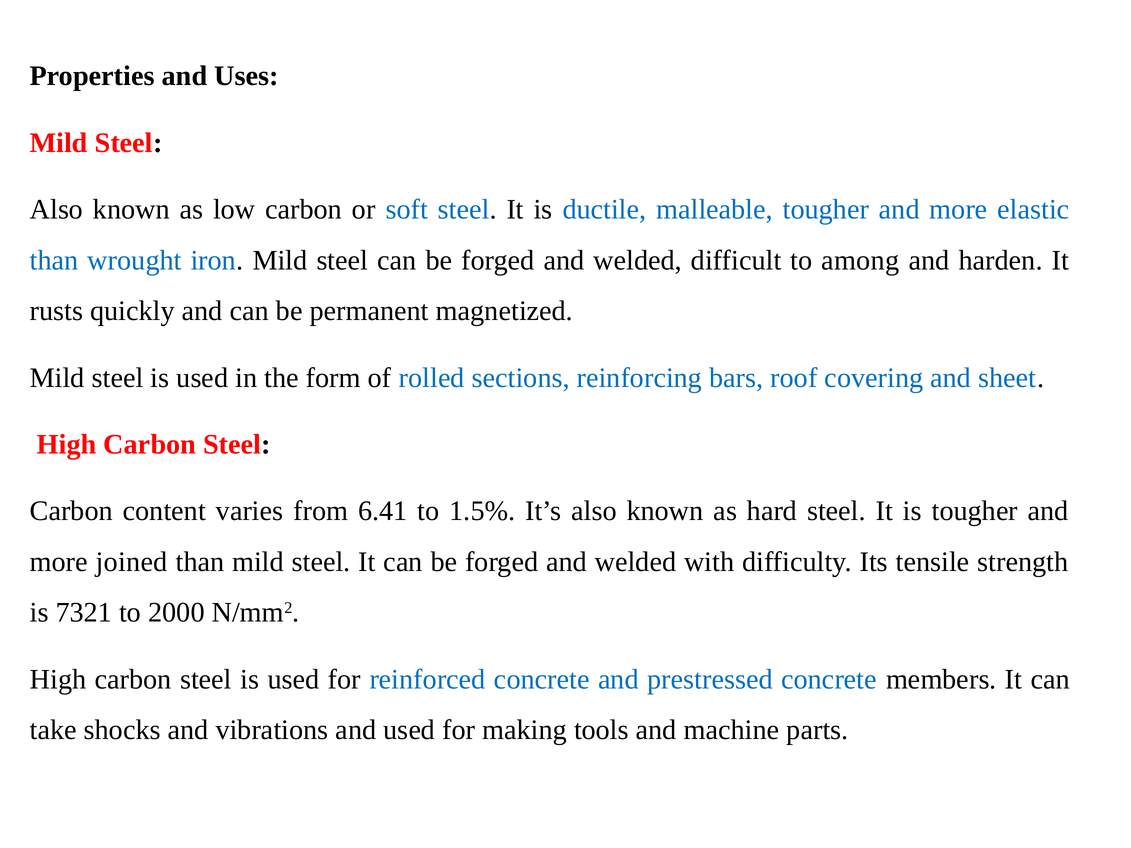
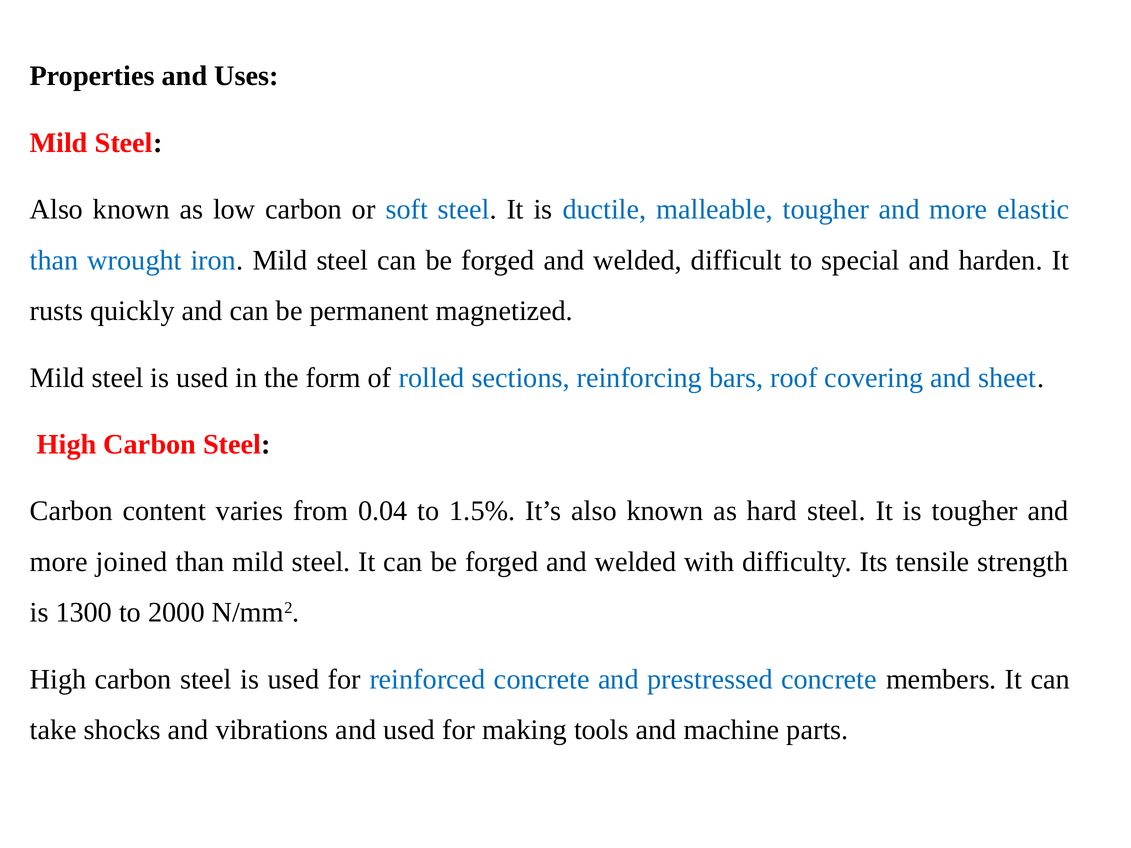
among: among -> special (861, 260)
6.41: 6.41 -> 0.04 (383, 511)
7321: 7321 -> 1300 (84, 613)
